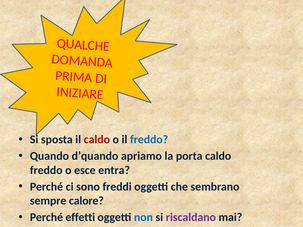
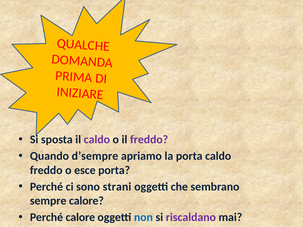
caldo colour: red -> purple (97, 140)
freddo colour: blue -> purple (149, 140)
d’quando: d’quando -> d’sempre (95, 156)
esce entra: entra -> porta (114, 170)
freddi: freddi -> strani (117, 187)
Perché effetti: effetti -> calore (80, 218)
